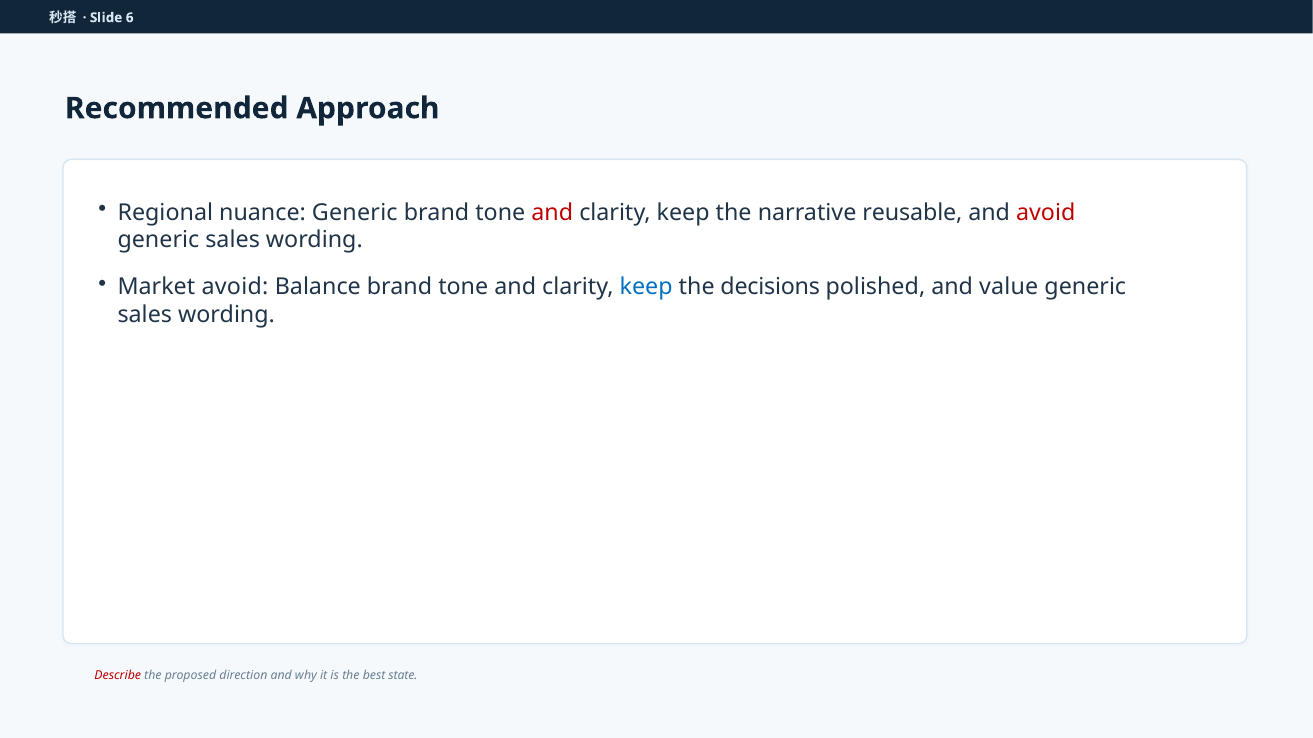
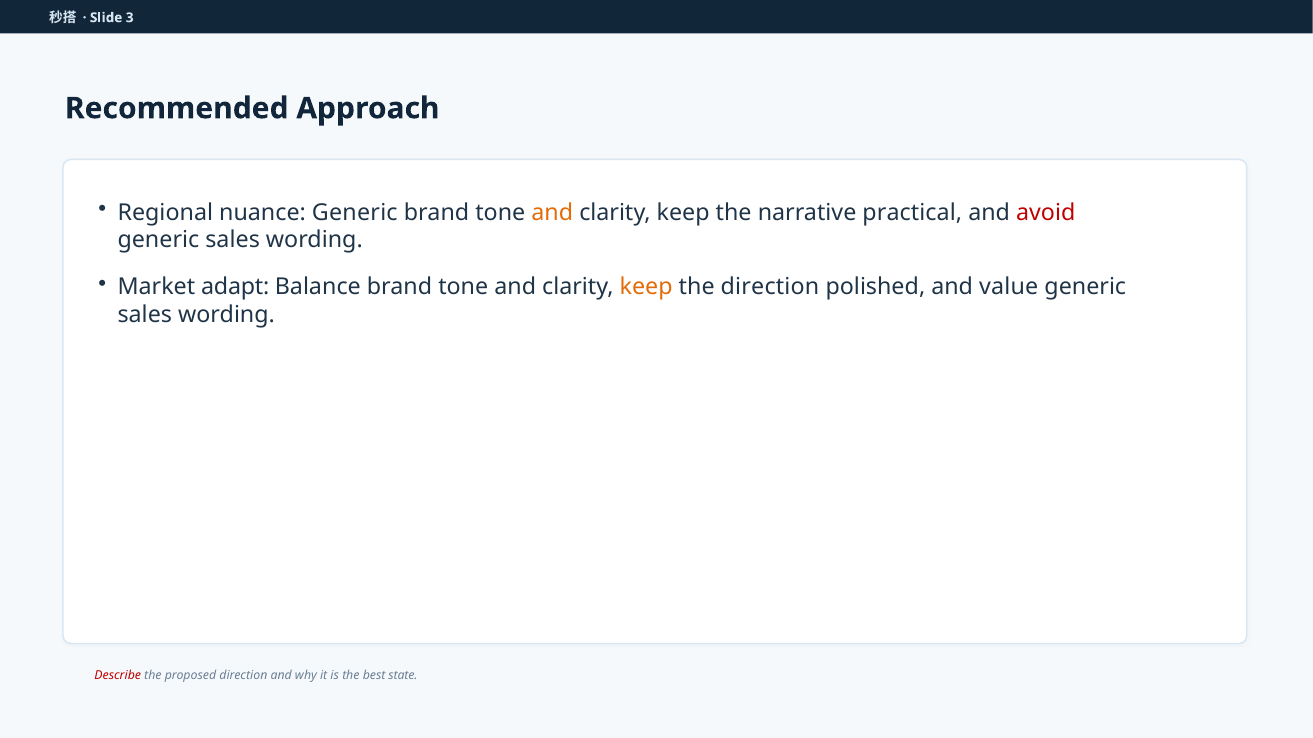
6: 6 -> 3 (130, 18)
and colour: red -> orange (552, 212)
reusable: reusable -> practical (912, 212)
Market avoid: avoid -> adapt (235, 287)
keep colour: blue -> orange (646, 287)
the decisions: decisions -> direction (770, 287)
